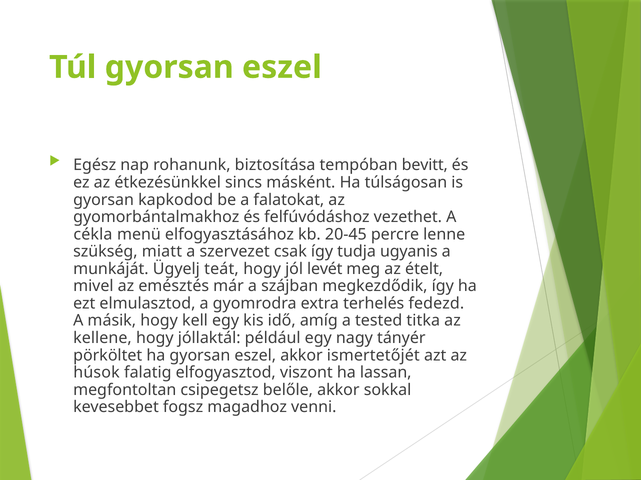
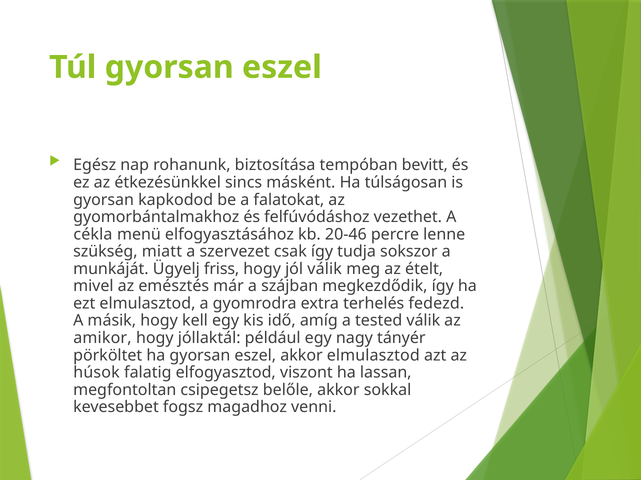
20-45: 20-45 -> 20-46 (346, 235)
ugyanis: ugyanis -> sokszor (409, 252)
teát: teát -> friss (222, 269)
jól levét: levét -> válik (325, 269)
tested titka: titka -> válik (423, 321)
kellene: kellene -> amikor (102, 339)
akkor ismertetőjét: ismertetőjét -> elmulasztod (373, 356)
